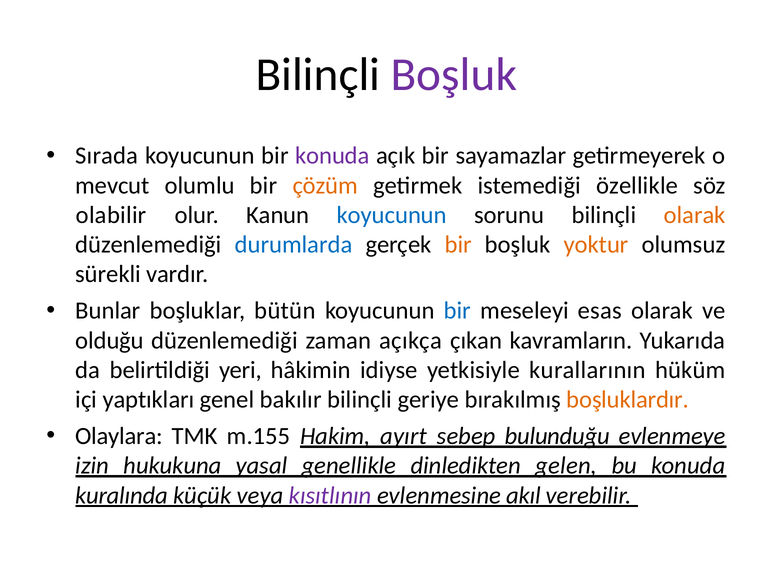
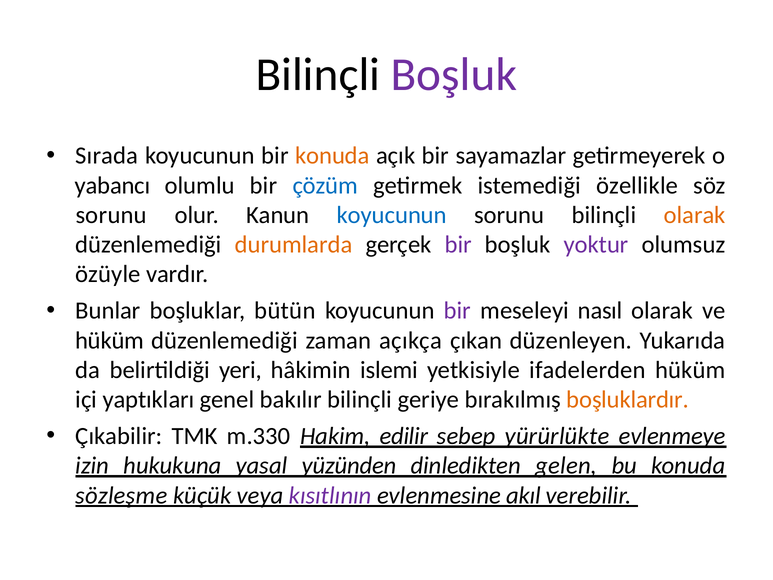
konuda colour: purple -> orange (332, 156)
mevcut: mevcut -> yabancı (113, 185)
çözüm colour: orange -> blue (325, 185)
olabilir: olabilir -> sorunu (111, 215)
durumlarda colour: blue -> orange (294, 245)
bir colour: orange -> purple (458, 245)
yoktur colour: orange -> purple (596, 245)
sürekli: sürekli -> özüyle (108, 274)
bir colour: blue -> purple (457, 311)
esas: esas -> nasıl (600, 311)
olduğu: olduğu -> hüküm (110, 340)
kavramların: kavramların -> düzenleyen (571, 340)
idiyse: idiyse -> islemi (389, 370)
kurallarının: kurallarının -> ifadelerden (588, 370)
Olaylara: Olaylara -> Çıkabilir (119, 436)
m.155: m.155 -> m.330 (259, 436)
ayırt: ayırt -> edilir (404, 436)
bulunduğu: bulunduğu -> yürürlükte (557, 436)
genellikle: genellikle -> yüzünden (349, 466)
kuralında: kuralında -> sözleşme (121, 495)
